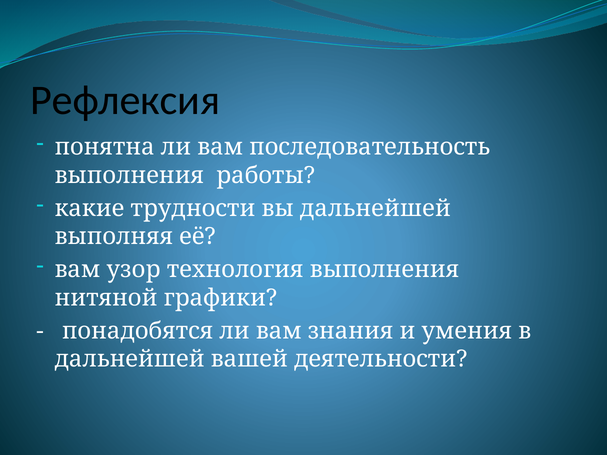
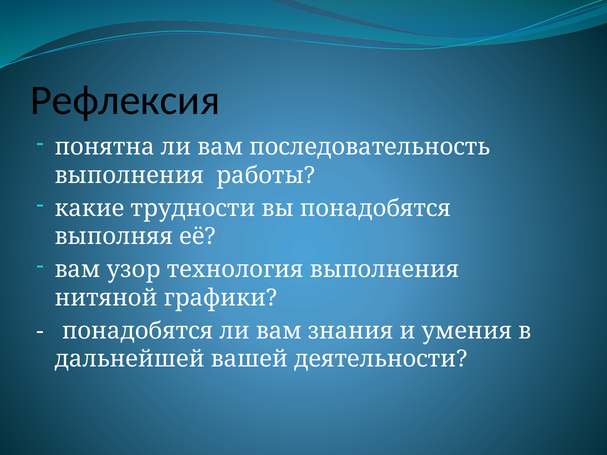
вы дальнейшей: дальнейшей -> понадобятся (375, 209)
